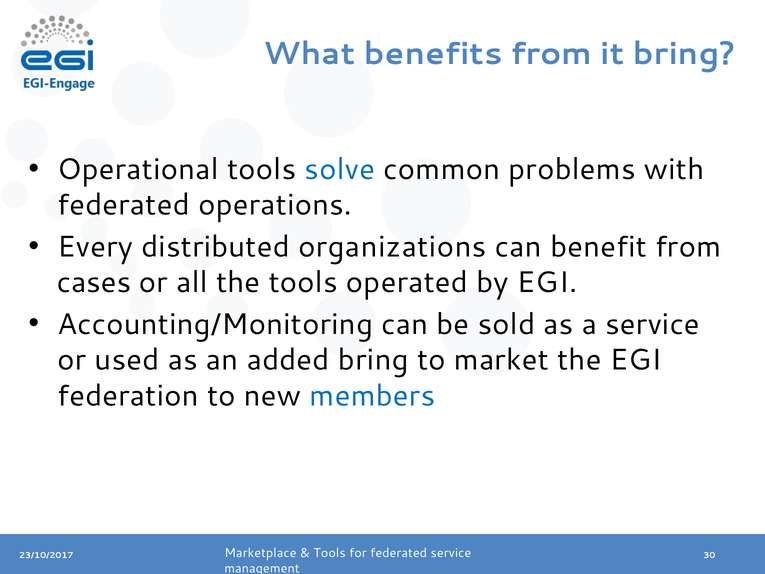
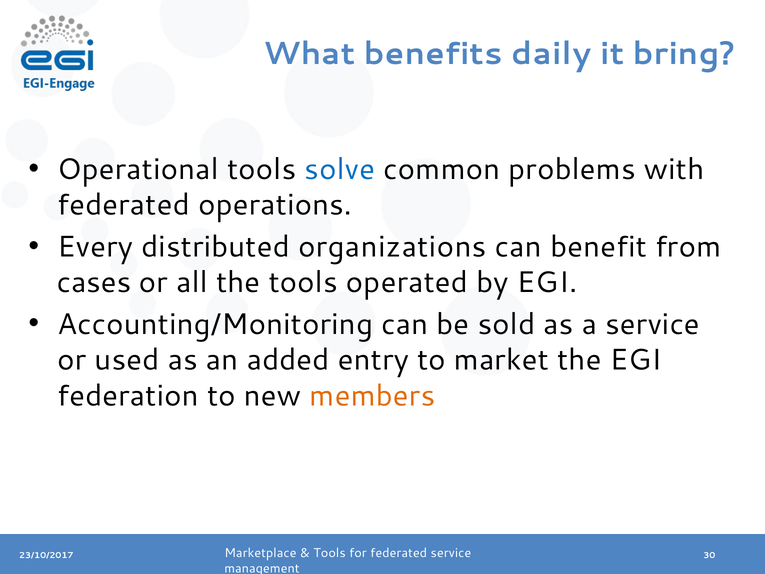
benefits from: from -> daily (551, 54)
added bring: bring -> entry (373, 360)
members colour: blue -> orange (372, 396)
